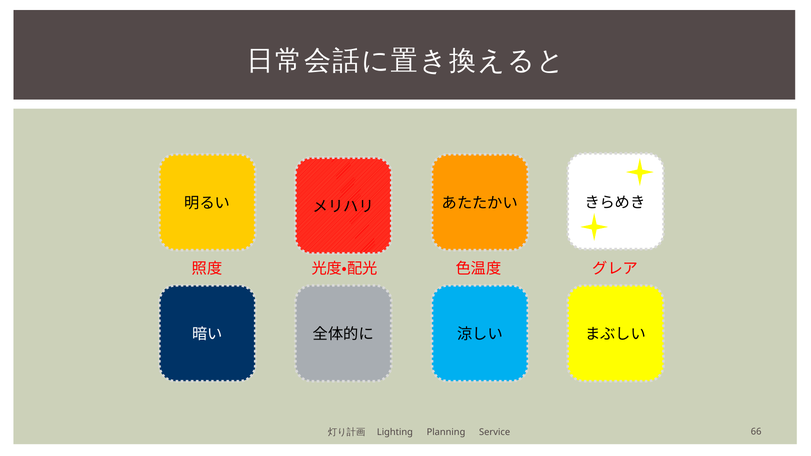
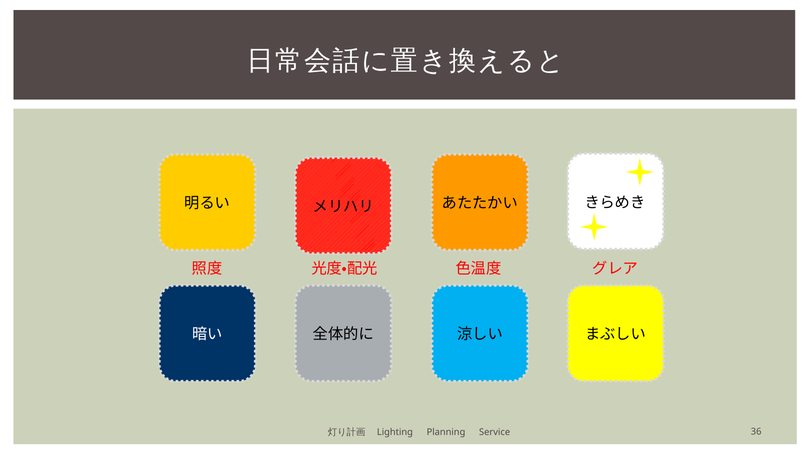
66: 66 -> 36 (756, 432)
